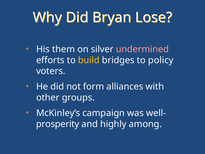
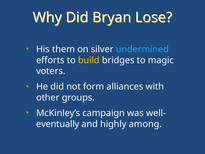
undermined colour: pink -> light blue (142, 49)
policy: policy -> magic (161, 60)
prosperity: prosperity -> eventually (58, 124)
